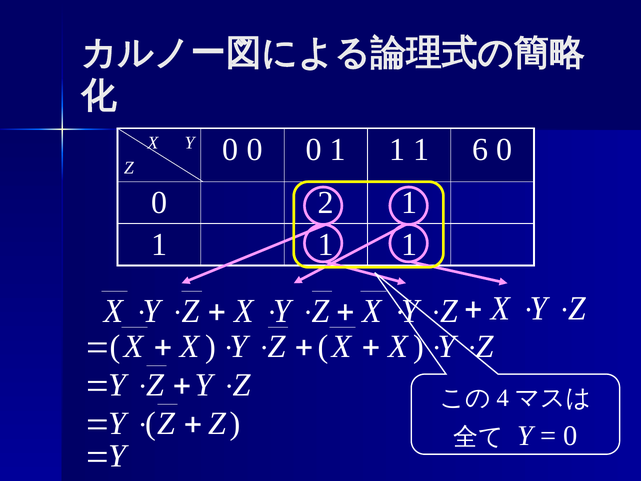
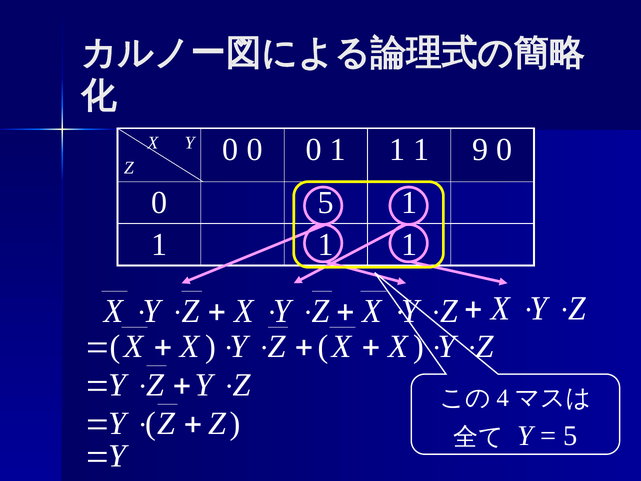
6: 6 -> 9 (480, 149)
0 2: 2 -> 5 (326, 203)
0: 0 -> 5 (570, 436)
